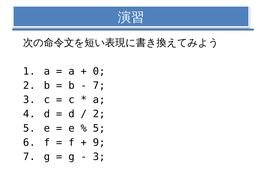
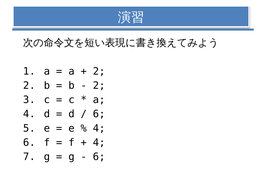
0: 0 -> 2 (99, 71)
7: 7 -> 2 (99, 86)
2: 2 -> 6 (99, 114)
5: 5 -> 4 (99, 129)
9: 9 -> 4 (99, 143)
3: 3 -> 6 (99, 157)
